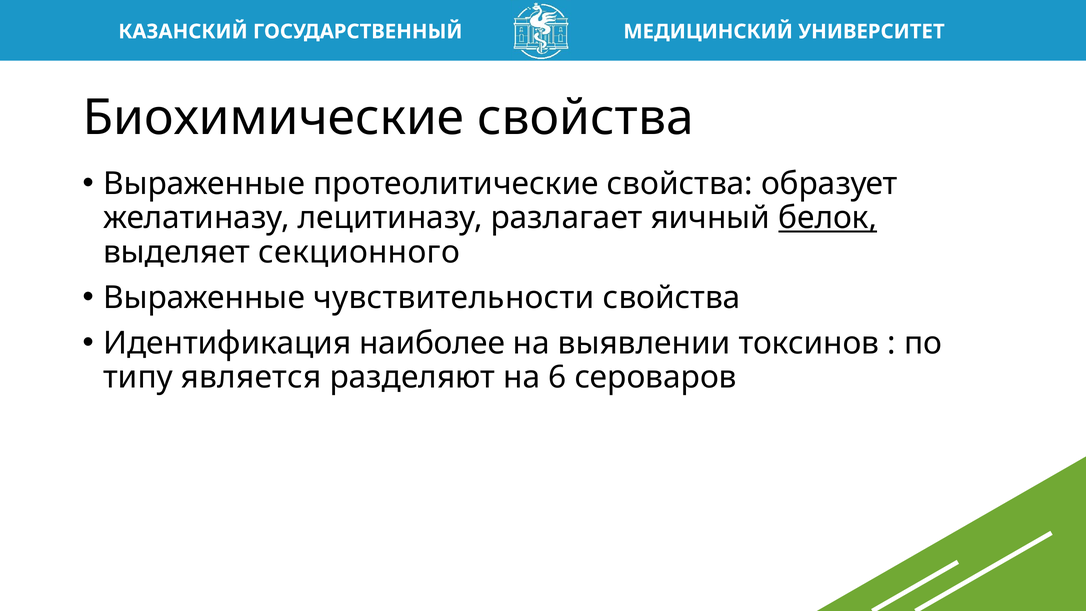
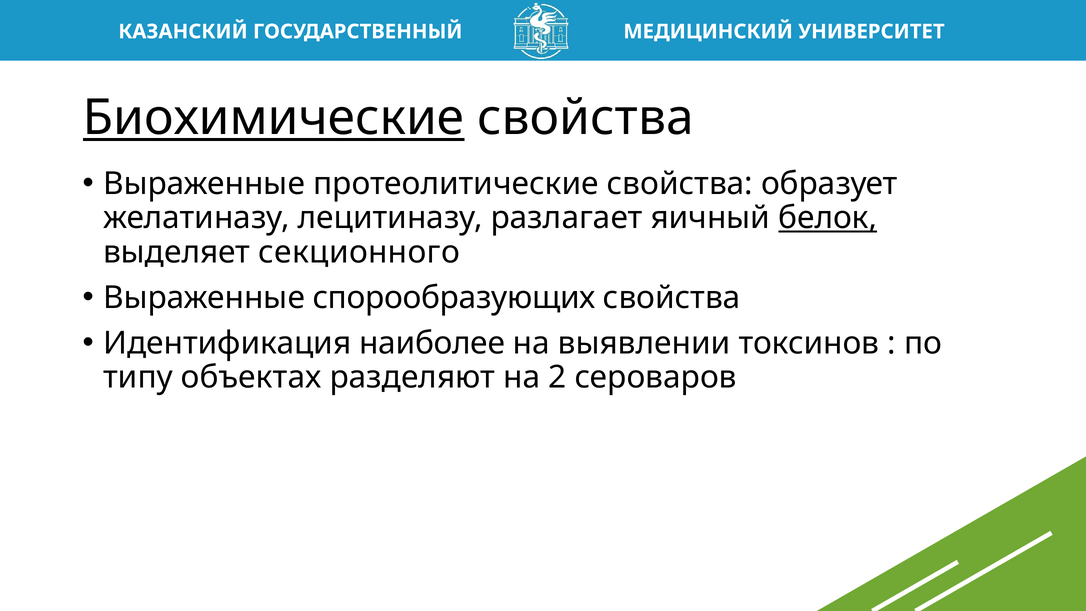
Биохимические underline: none -> present (274, 118)
чувствительности: чувствительности -> спорообразующих (454, 298)
является: является -> объектах (251, 377)
6: 6 -> 2 (557, 377)
